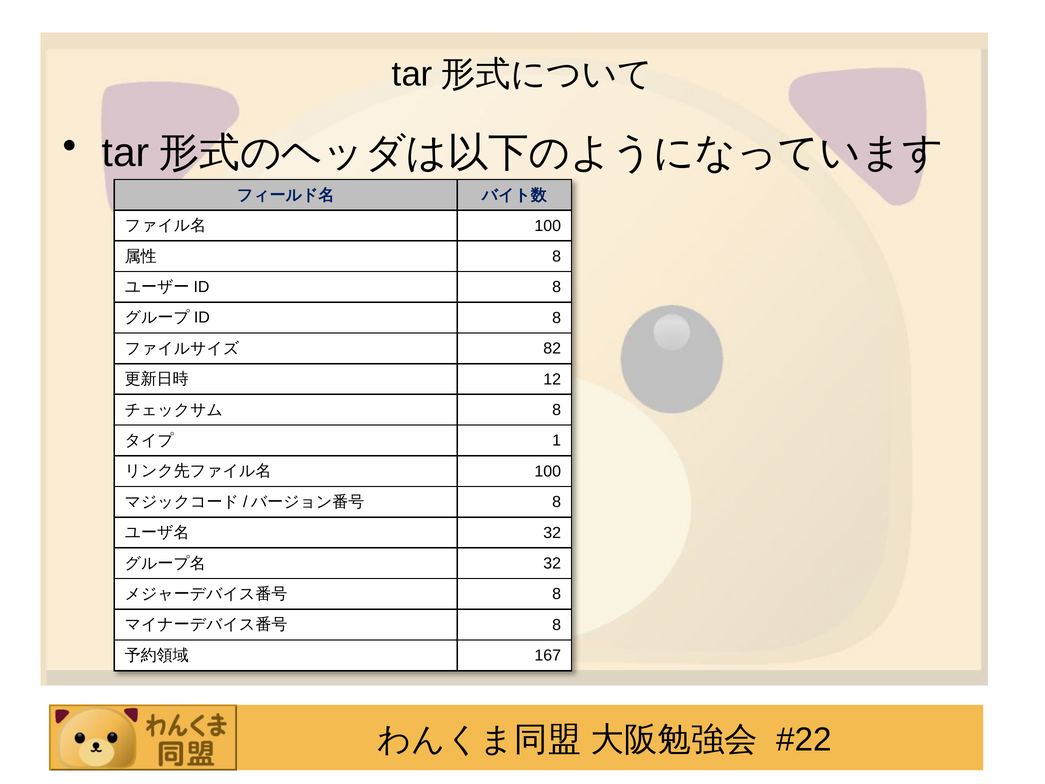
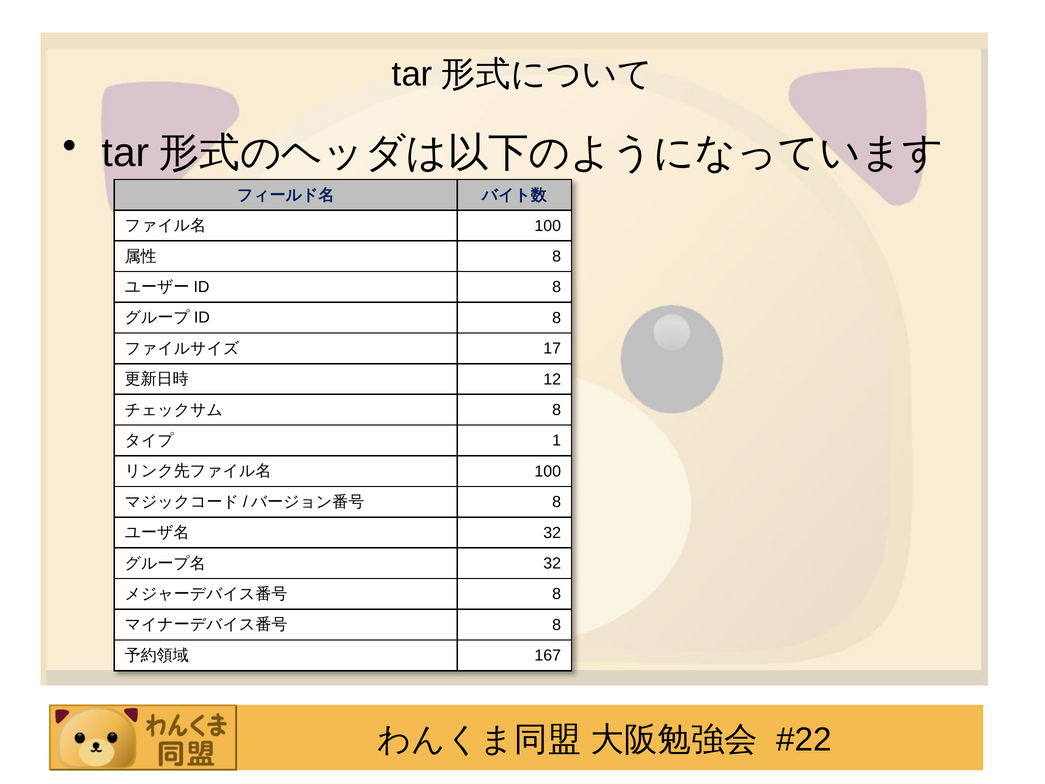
82: 82 -> 17 (552, 348)
